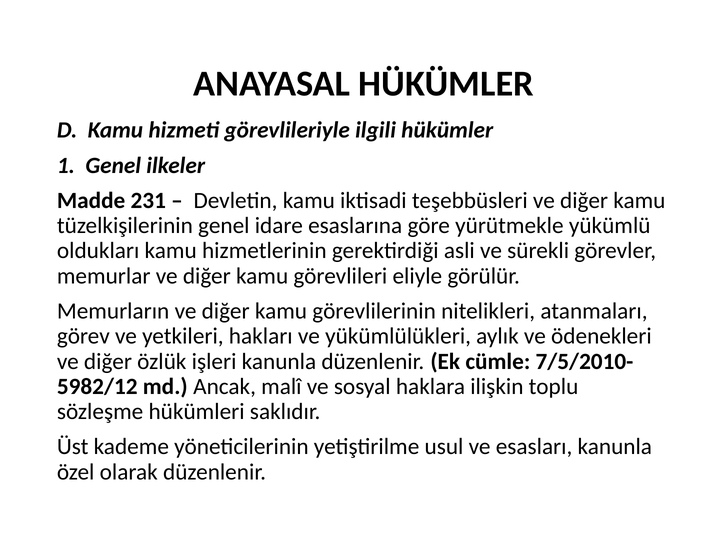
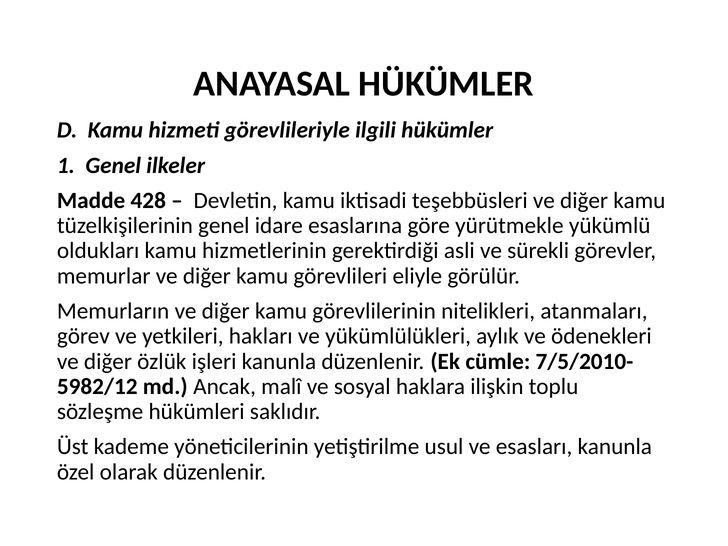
231: 231 -> 428 (148, 201)
